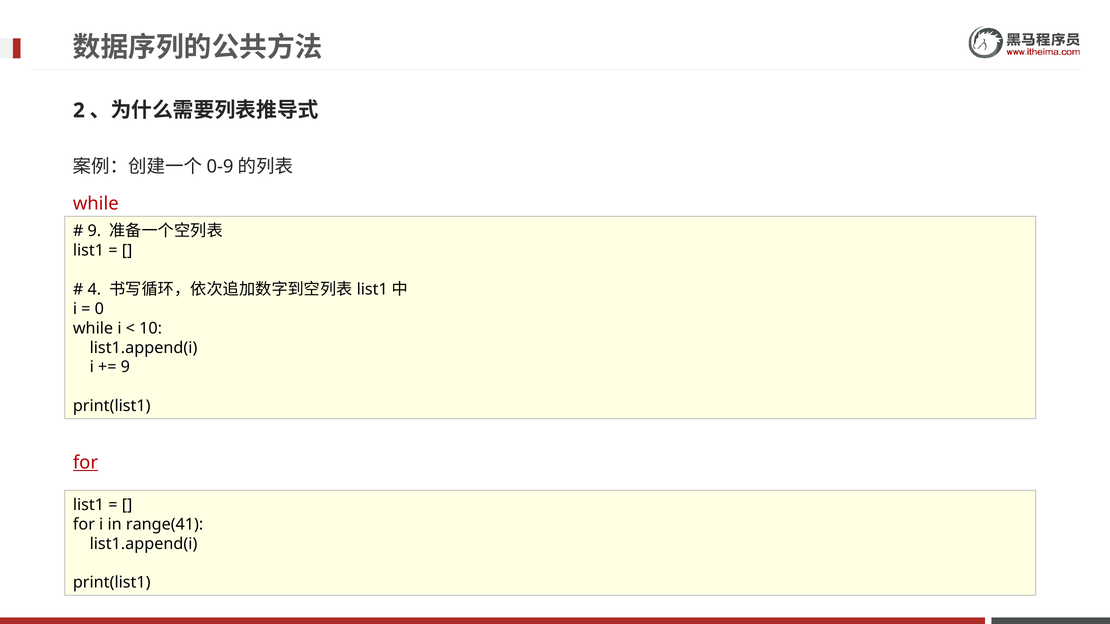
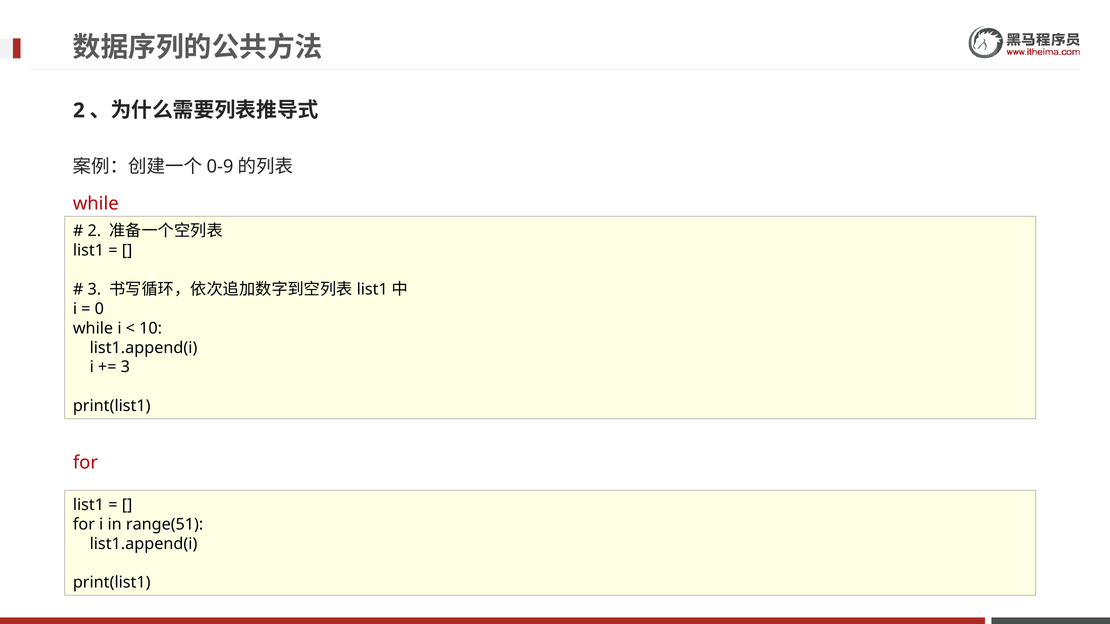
9: 9 -> 2 (94, 231)
4: 4 -> 3 (94, 290)
9: 9 -> 3 (125, 367)
for underline: present -> none (85, 463)
range(41: range(41 -> range(51 (165, 525)
